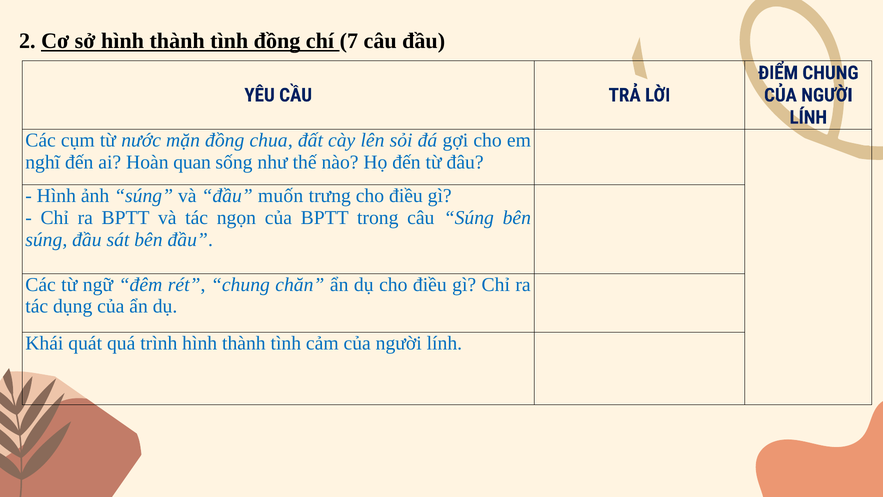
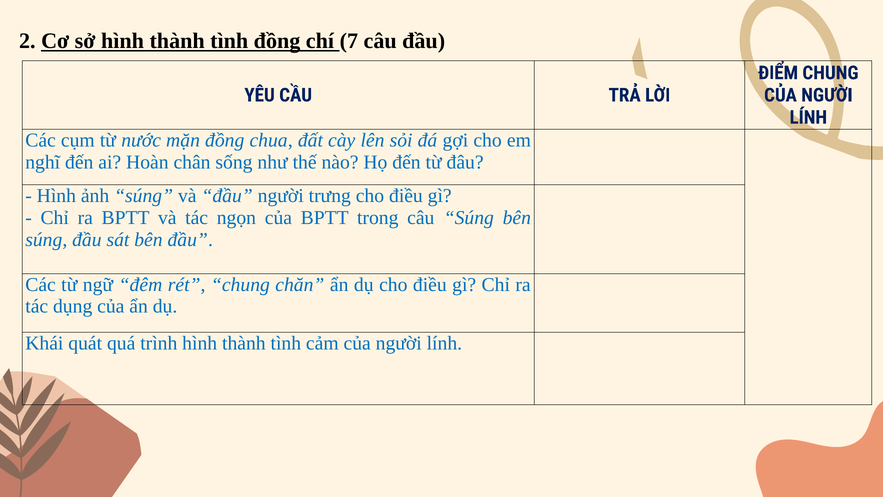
quan: quan -> chân (192, 162)
đầu muốn: muốn -> người (281, 196)
